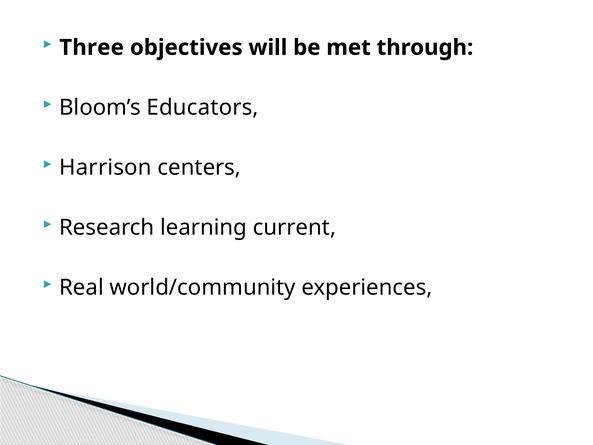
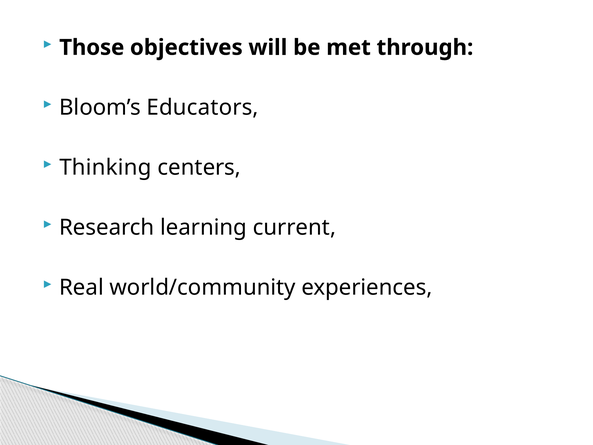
Three: Three -> Those (92, 47)
Harrison: Harrison -> Thinking (105, 167)
